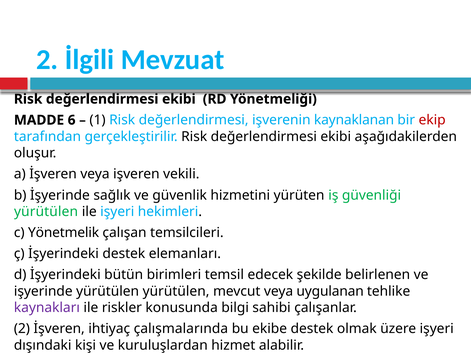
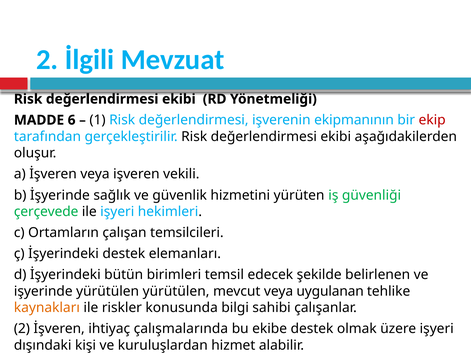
kaynaklanan: kaynaklanan -> ekipmanının (354, 120)
yürütülen: yürütülen -> çerçevede (46, 212)
Yönetmelik: Yönetmelik -> Ortamların (64, 233)
kaynakları colour: purple -> orange (47, 308)
